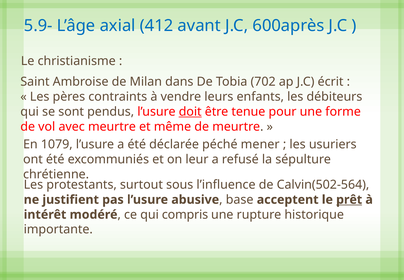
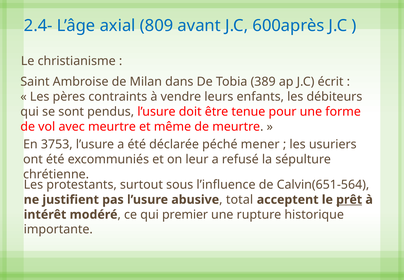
5.9-: 5.9- -> 2.4- (38, 26)
412: 412 -> 809 (157, 26)
702: 702 -> 389 (263, 82)
doit underline: present -> none (190, 112)
1079: 1079 -> 3753 (57, 144)
Calvin(502-564: Calvin(502-564 -> Calvin(651-564 (323, 185)
base: base -> total (240, 199)
compris: compris -> premier (185, 214)
